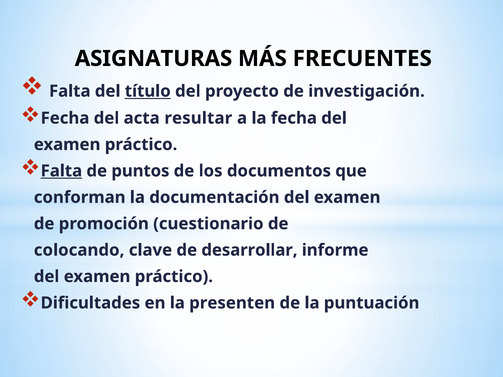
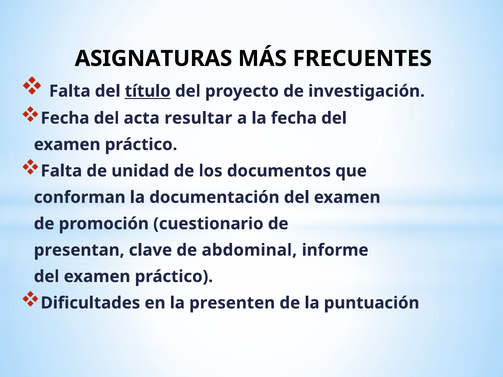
Falta underline: present -> none (61, 171)
puntos: puntos -> unidad (140, 171)
colocando: colocando -> presentan (79, 250)
desarrollar: desarrollar -> abdominal (249, 250)
